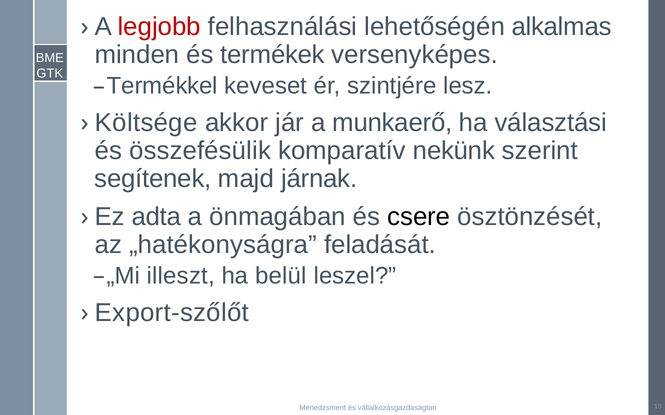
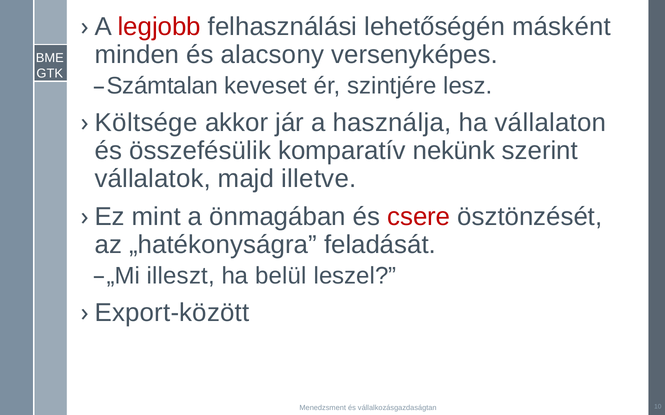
alkalmas: alkalmas -> másként (561, 27)
termékek: termékek -> alacsony (272, 55)
Termékkel: Termékkel -> Számtalan (162, 86)
munkaerő: munkaerő -> használja (392, 123)
választási: választási -> vállalaton (551, 123)
segítenek: segítenek -> vállalatok (153, 179)
járnak: járnak -> illetve (319, 179)
adta: adta -> mint (156, 217)
csere colour: black -> red (419, 217)
Export-szőlőt: Export-szőlőt -> Export-között (172, 313)
